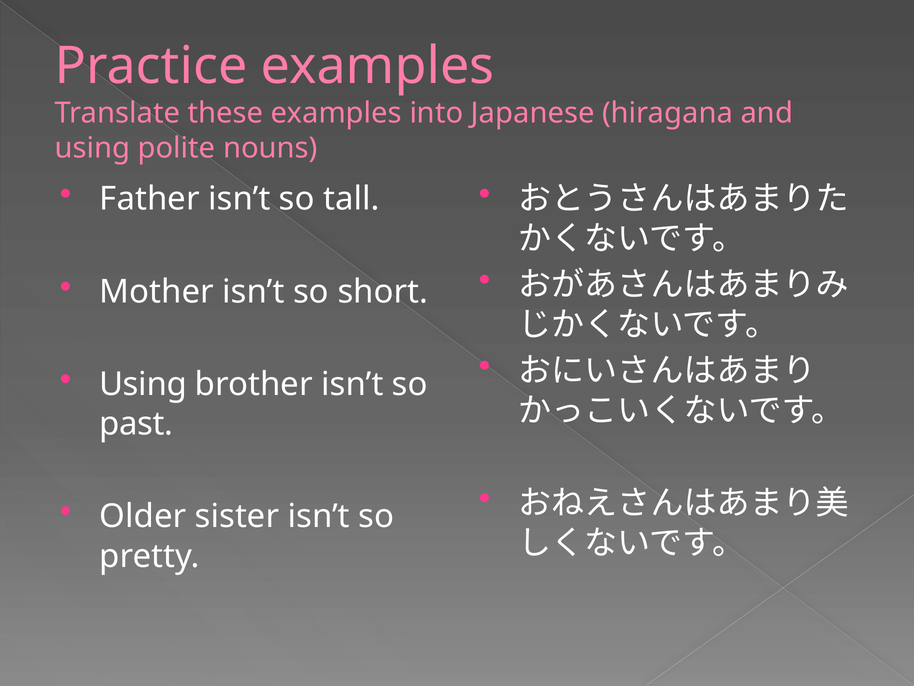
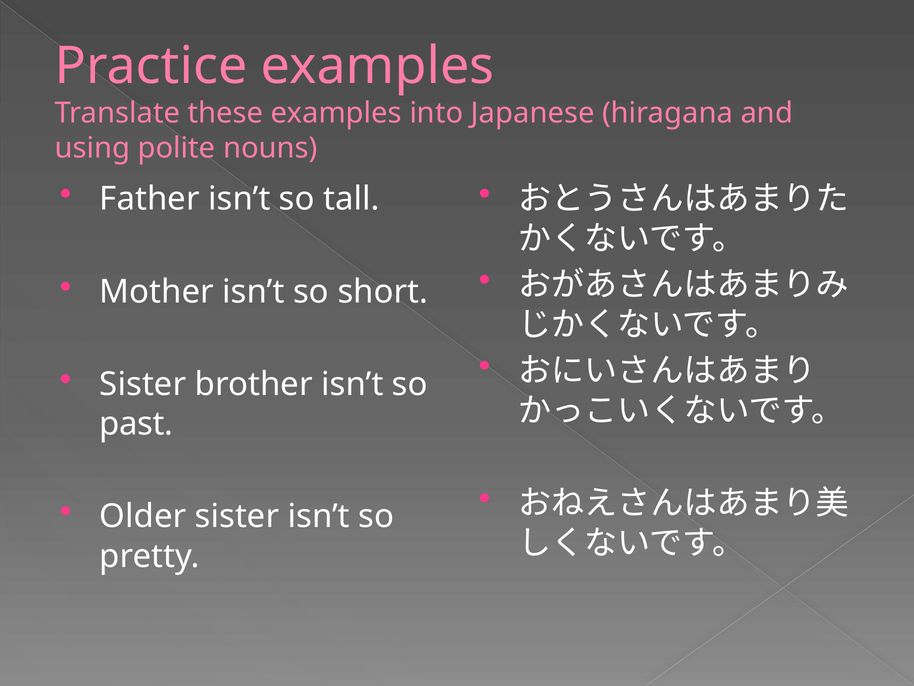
Using: Using -> Sister (143, 384)
